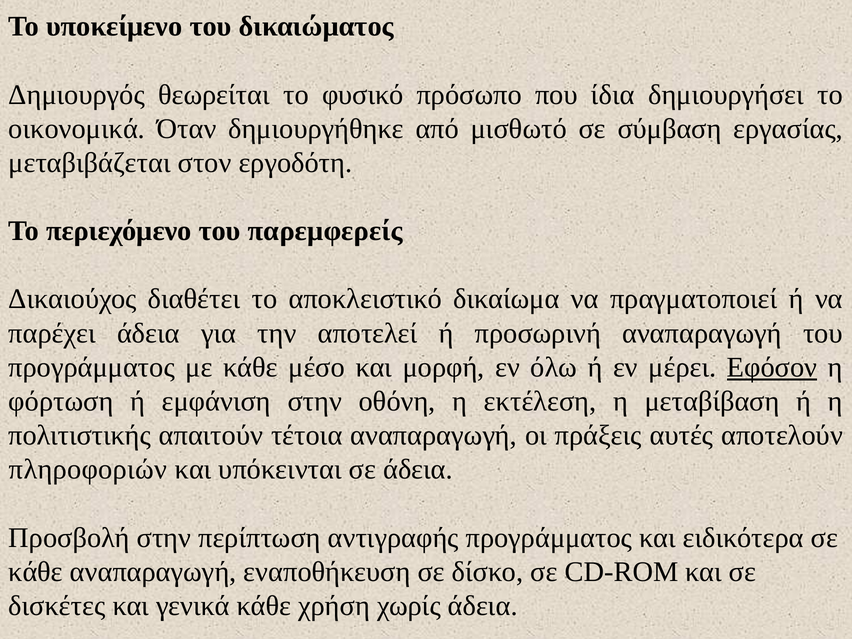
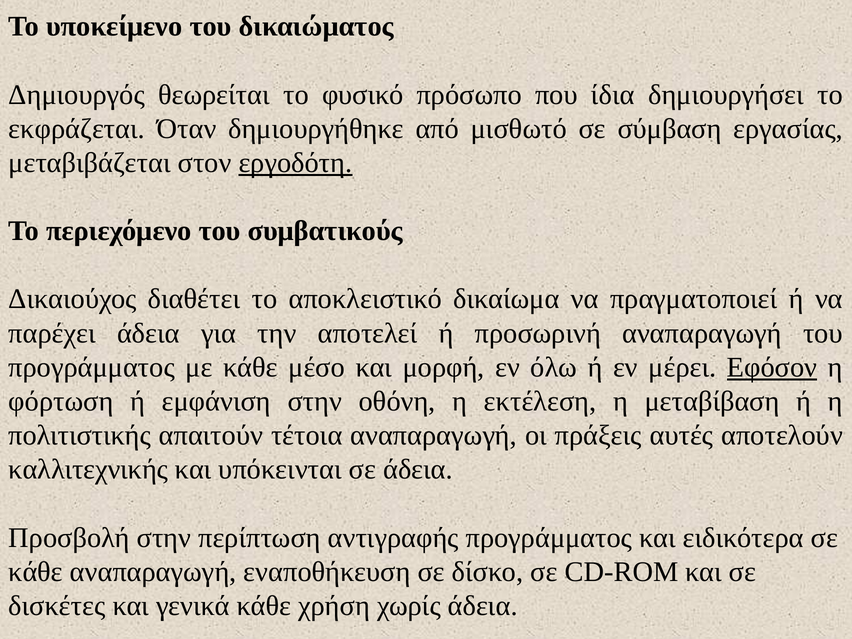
οικονομικά: οικονομικά -> εκφράζεται (77, 129)
εργοδότη underline: none -> present (295, 163)
παρεμφερείς: παρεμφερείς -> συμβατικούς (325, 231)
πληροφοριών: πληροφοριών -> καλλιτεχνικής (88, 470)
